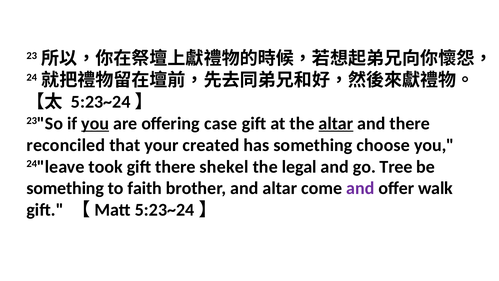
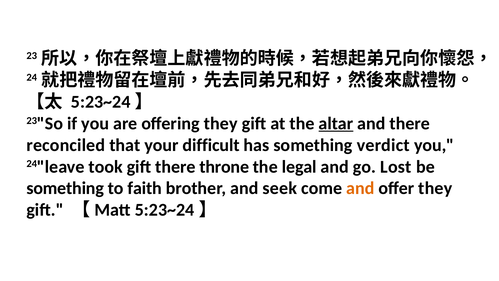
you underline: present -> none (95, 123)
offering case: case -> they (221, 123)
created: created -> difficult (211, 145)
choose: choose -> verdict (383, 145)
shekel: shekel -> throne (224, 167)
Tree: Tree -> Lost (396, 167)
and altar: altar -> seek (280, 188)
and colour: purple -> orange (360, 188)
offer walk: walk -> they (435, 188)
